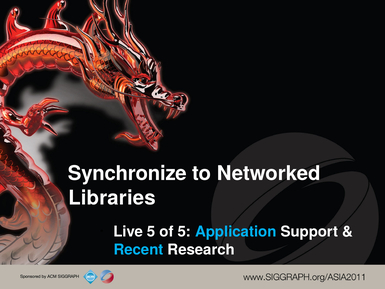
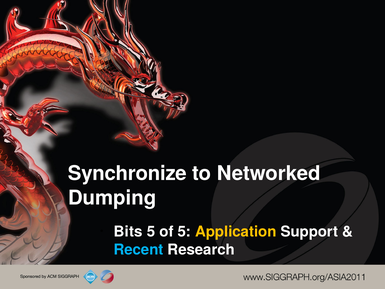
Libraries: Libraries -> Dumping (112, 198)
Live: Live -> Bits (128, 232)
Application colour: light blue -> yellow (236, 232)
